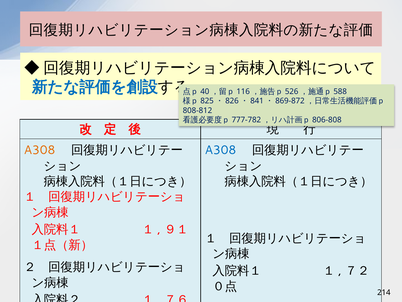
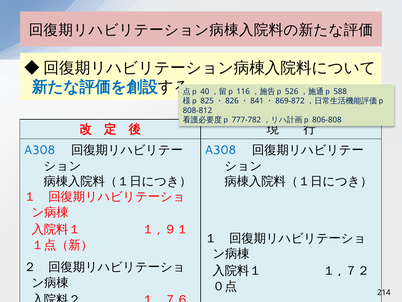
A308 colour: orange -> blue (40, 150)
